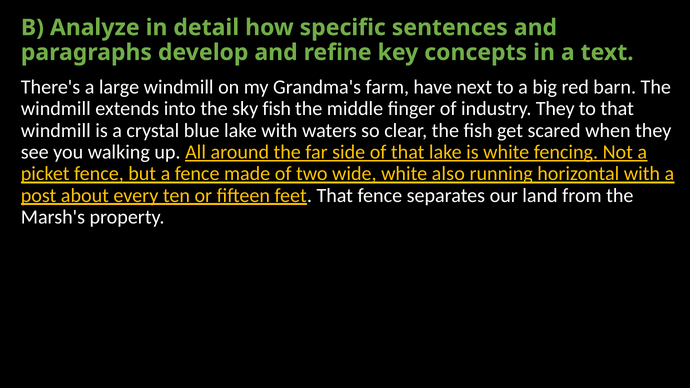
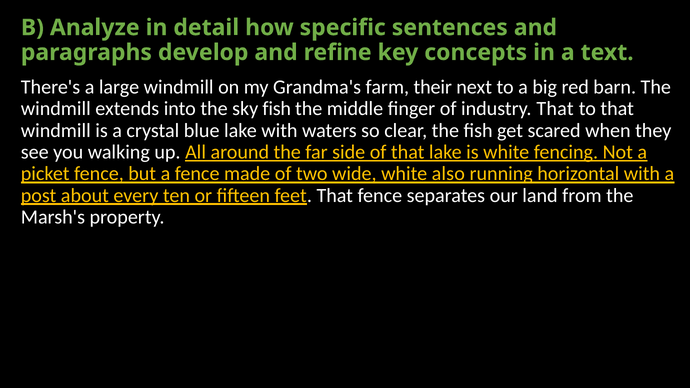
have: have -> their (433, 87)
industry They: They -> That (555, 109)
